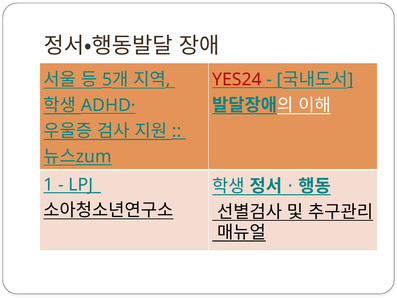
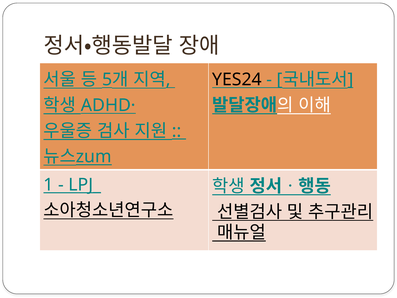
YES24 colour: red -> black (237, 80)
